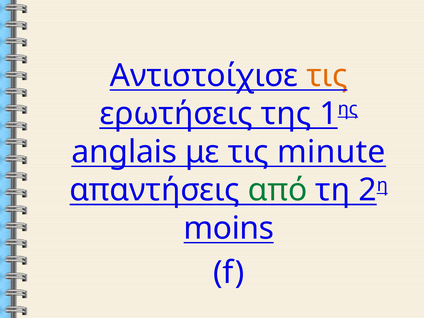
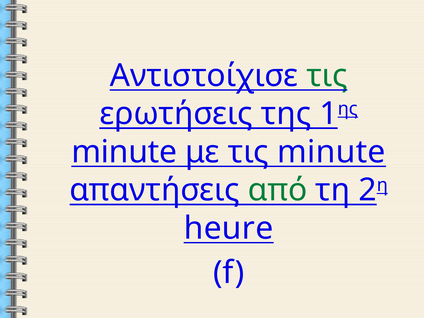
τις colour: orange -> green (327, 76)
anglais: anglais -> minute (124, 152)
moins: moins -> heure (229, 228)
